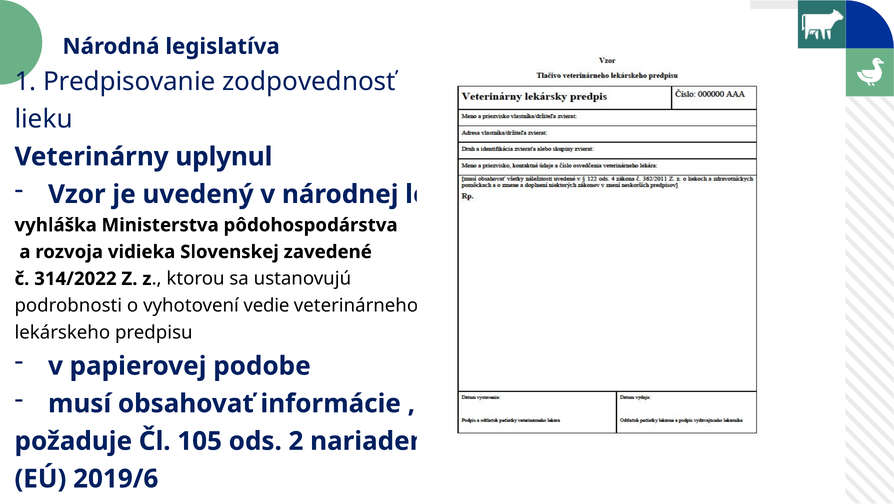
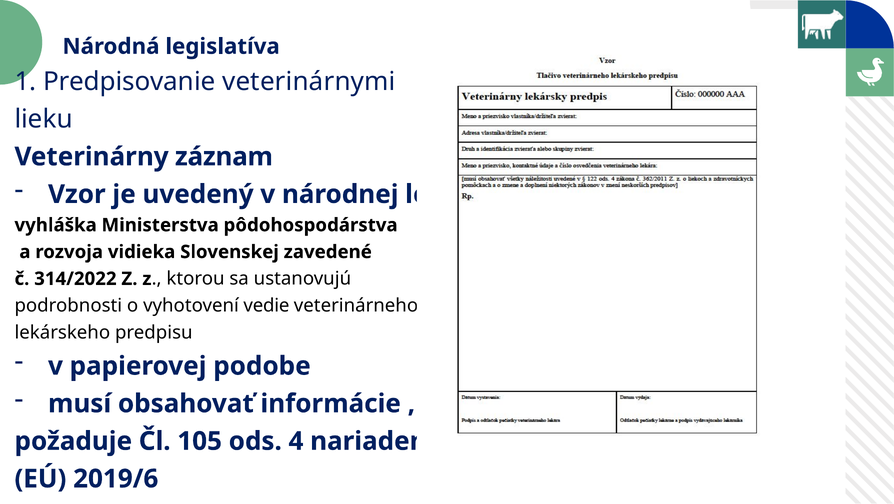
zodpovednosť: zodpovednosť -> veterinárnymi (309, 82)
uplynul: uplynul -> záznam (224, 157)
2: 2 -> 4 (296, 441)
